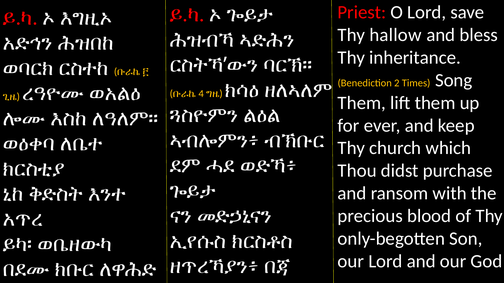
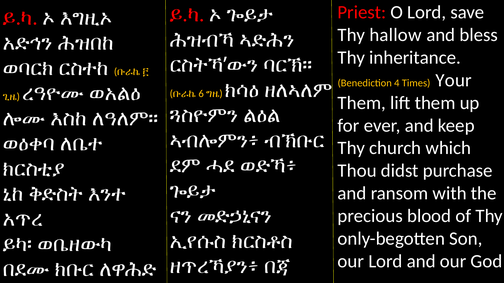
2: 2 -> 4 (397, 83)
Song: Song -> Your (454, 80)
4: 4 -> 6 (201, 94)
